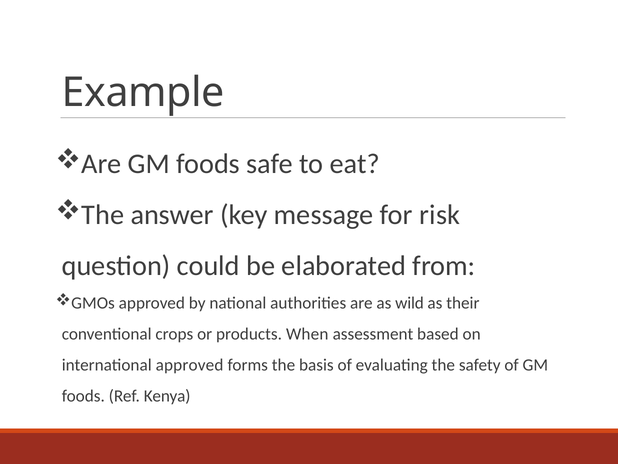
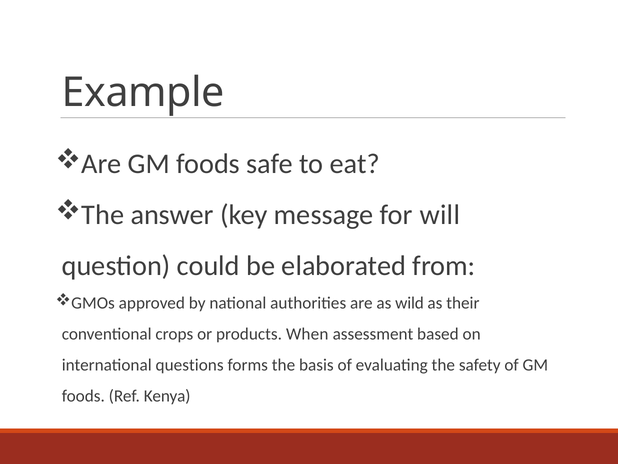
risk: risk -> will (440, 215)
international approved: approved -> questions (190, 364)
